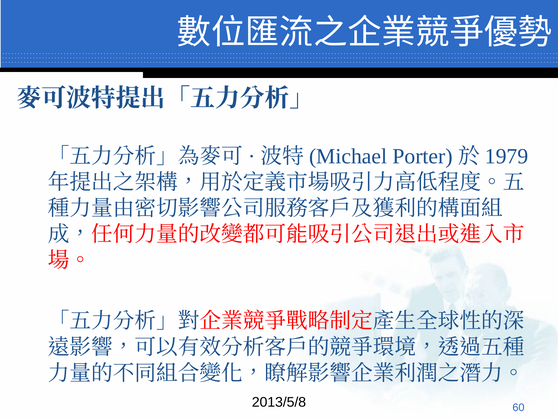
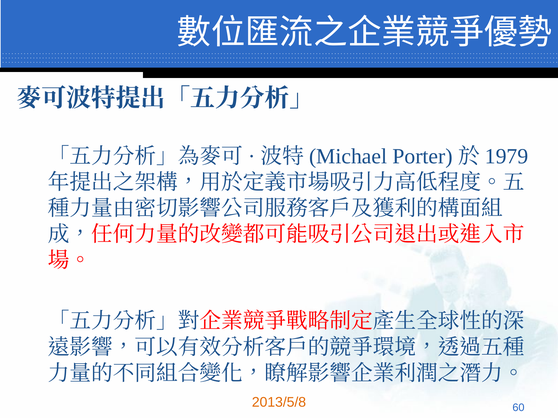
2013/5/8 colour: black -> orange (279, 403)
